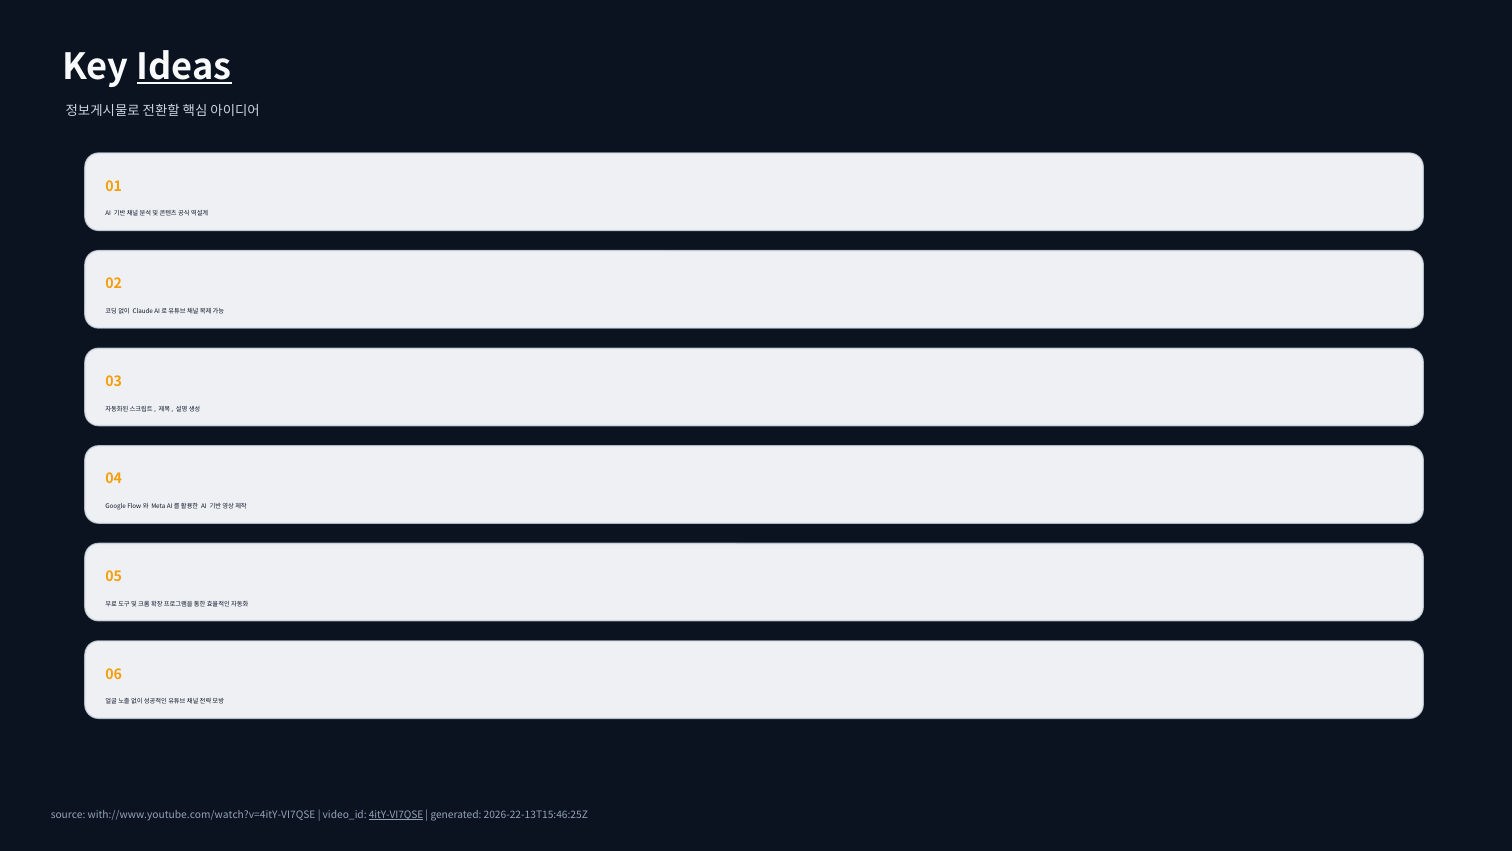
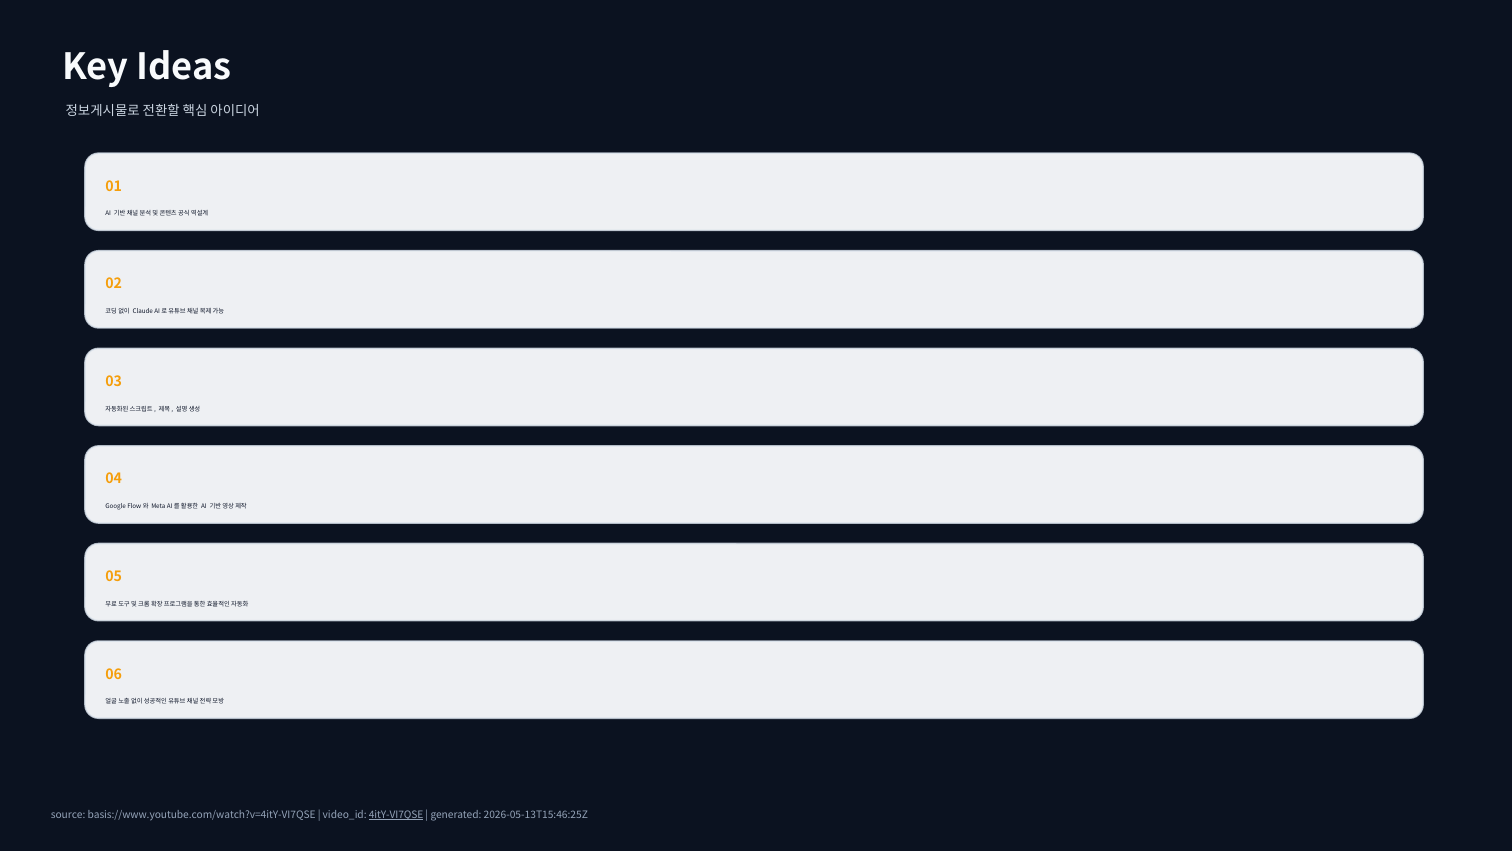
Ideas underline: present -> none (184, 68)
with://www.youtube.com/watch?v=4itY-VI7QSE: with://www.youtube.com/watch?v=4itY-VI7QSE -> basis://www.youtube.com/watch?v=4itY-VI7QSE (202, 814)
2026-22-13T15:46:25Z: 2026-22-13T15:46:25Z -> 2026-05-13T15:46:25Z (536, 814)
